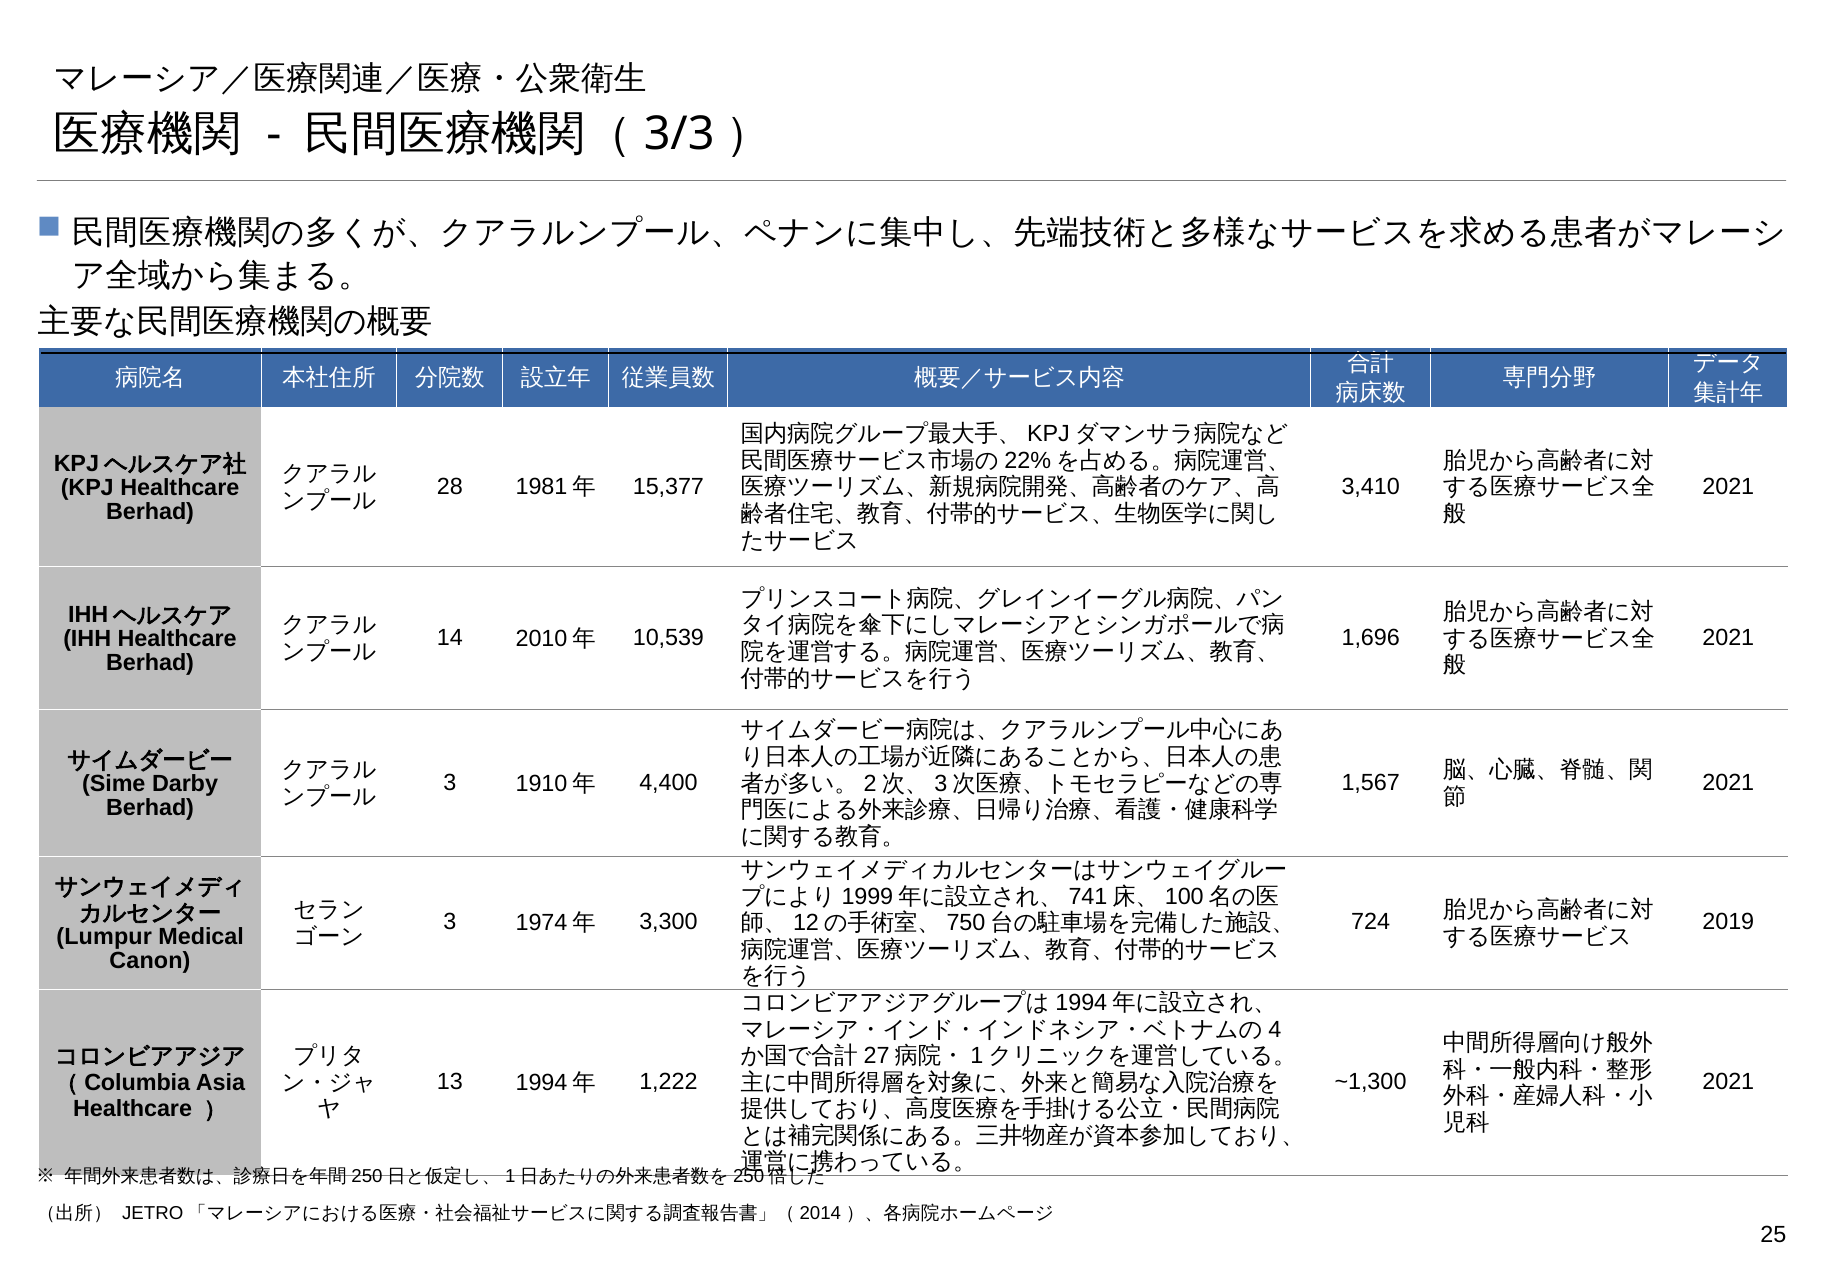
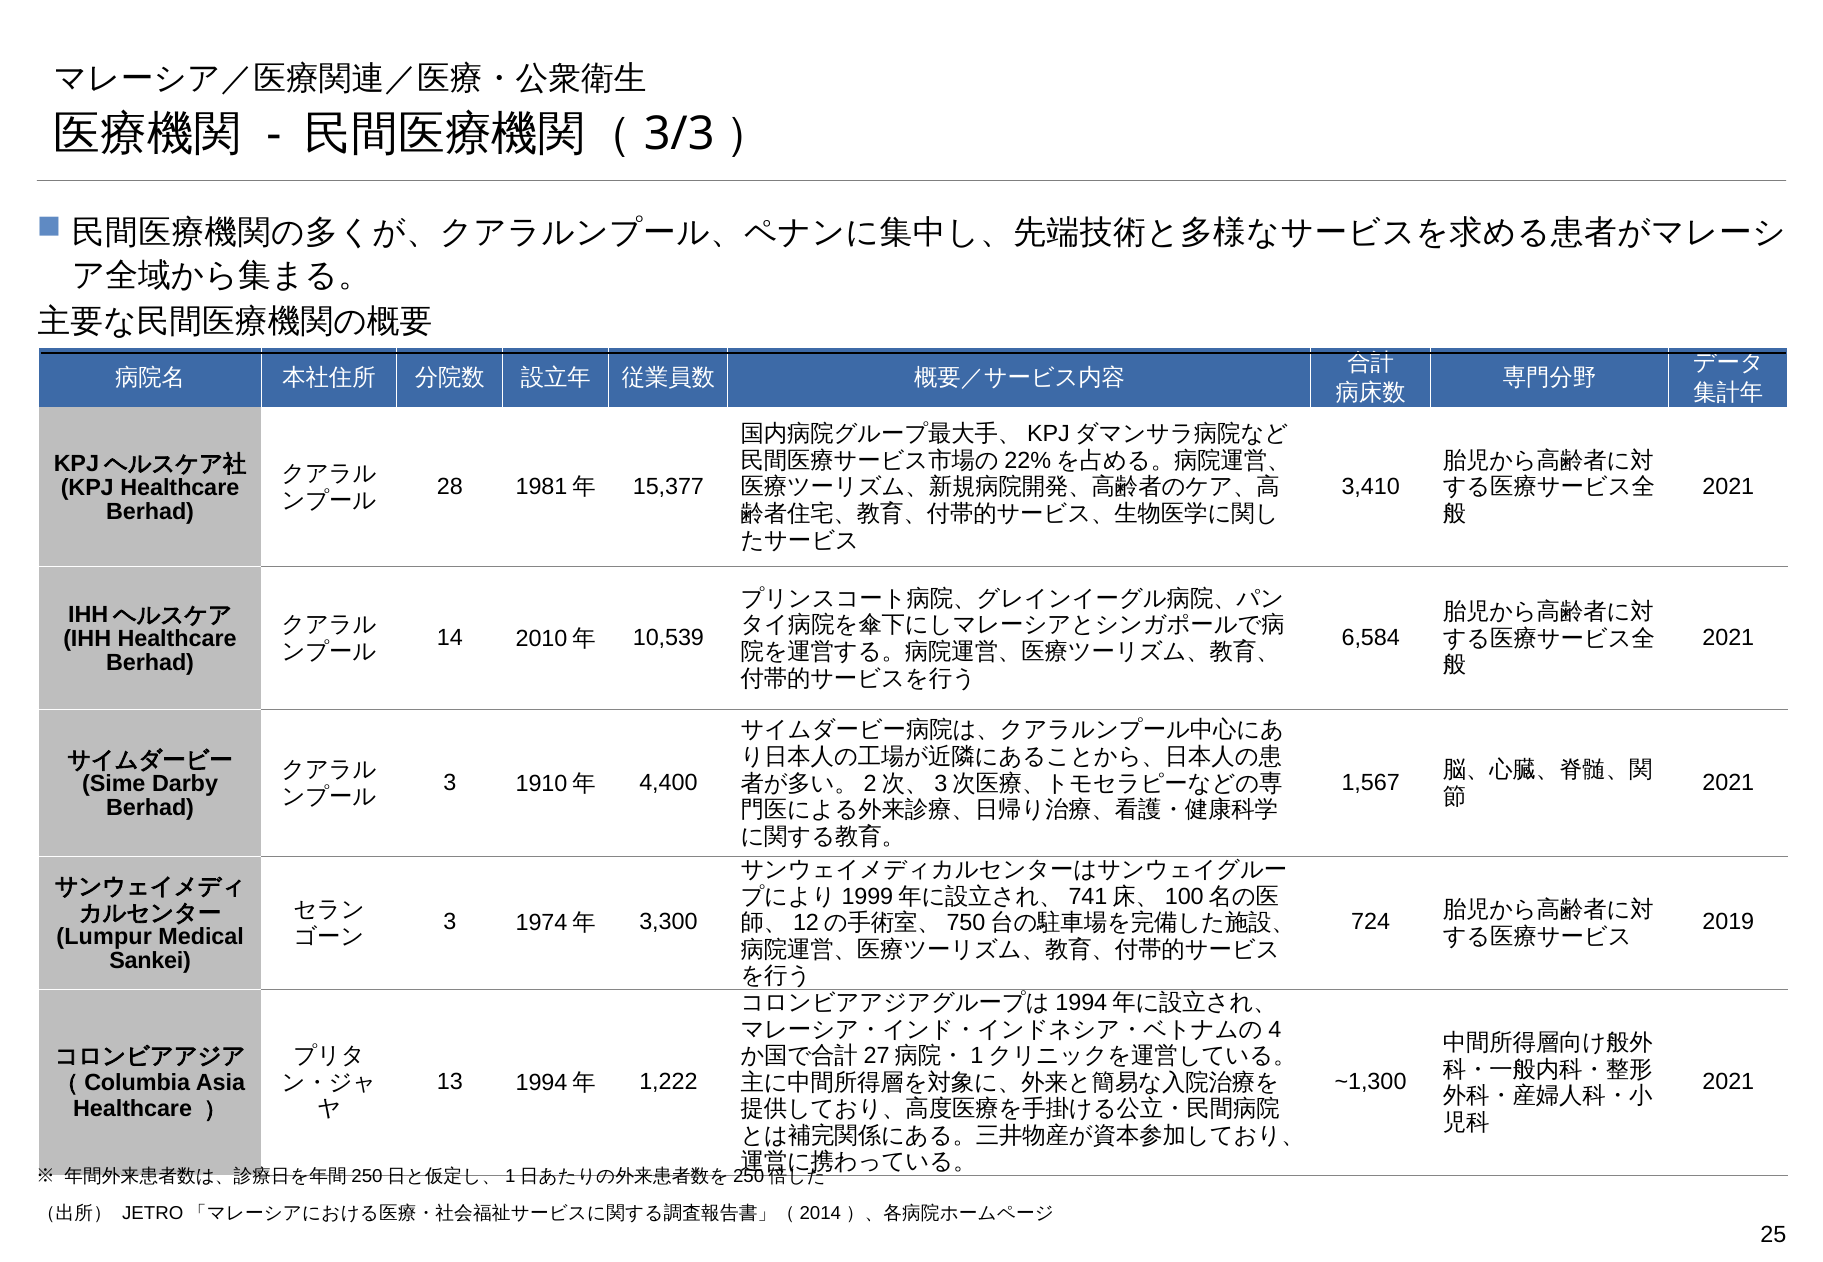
1,696: 1,696 -> 6,584 (1371, 638)
Canon: Canon -> Sankei (150, 961)
